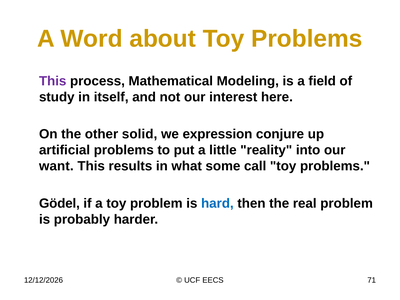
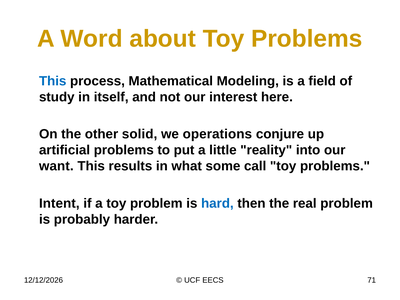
This colour: purple -> blue (53, 81)
expression: expression -> operations (217, 134)
Gödel: Gödel -> Intent (59, 204)
